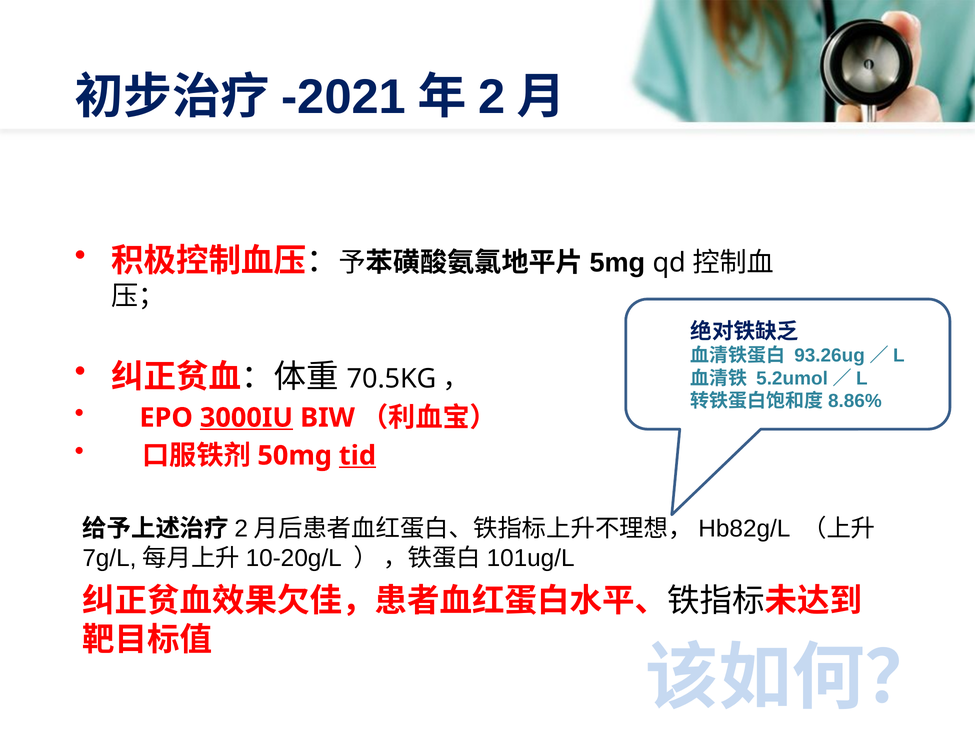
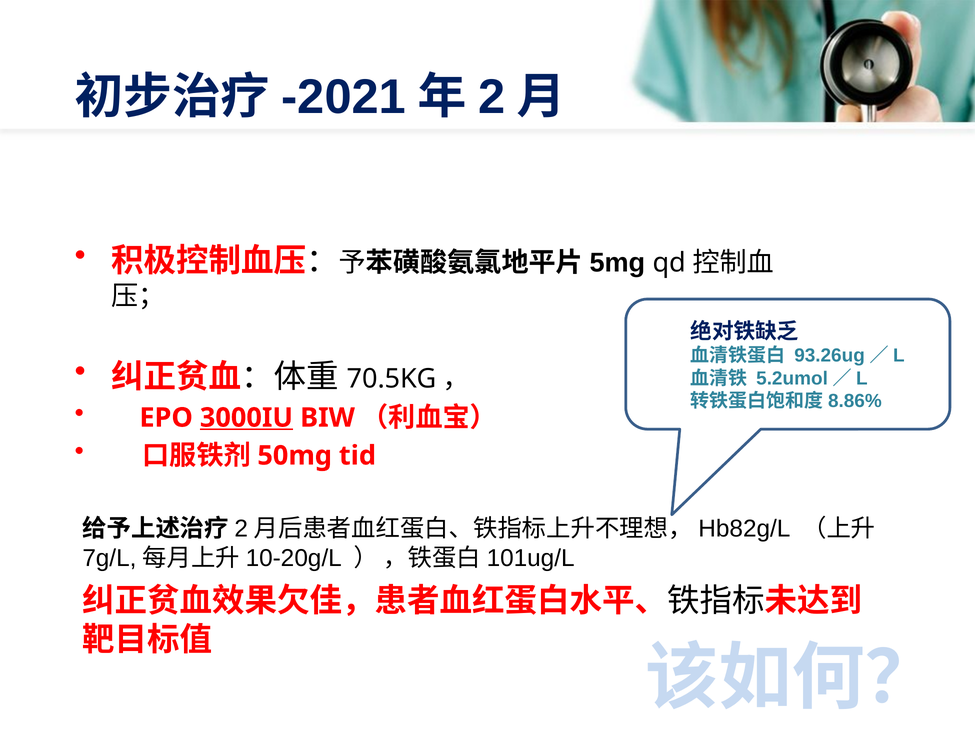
tid underline: present -> none (357, 456)
